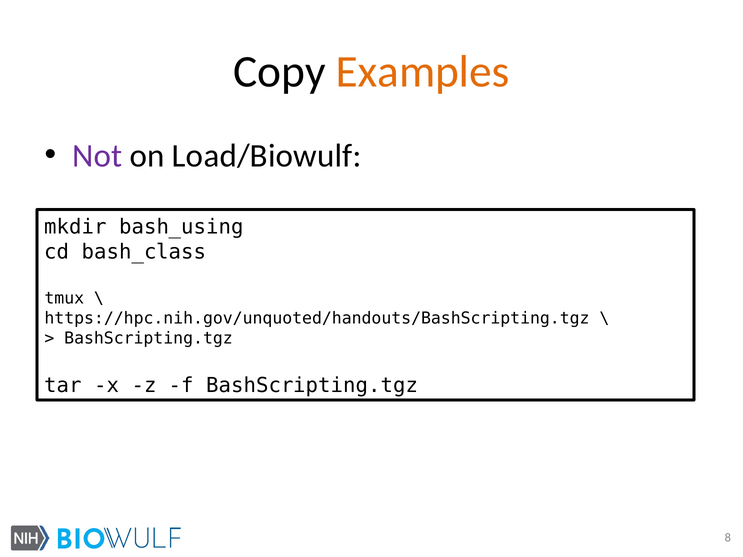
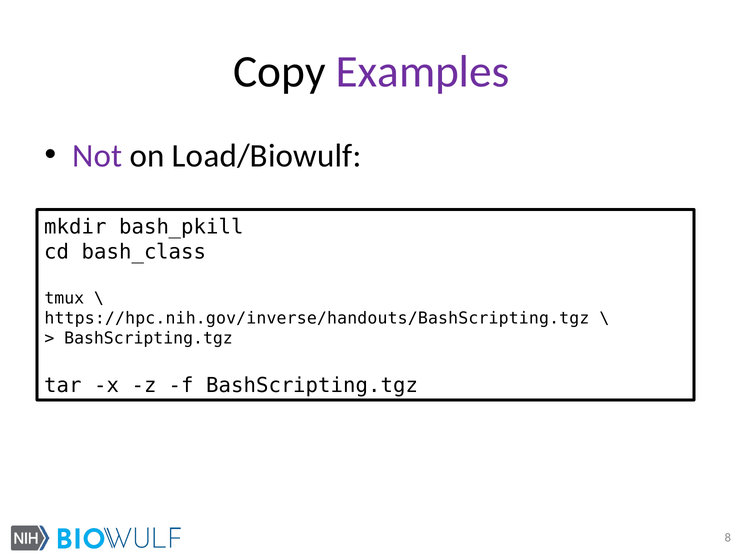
Examples colour: orange -> purple (423, 72)
bash_using: bash_using -> bash_pkill (181, 227)
https://hpc.nih.gov/unquoted/handouts/BashScripting.tgz: https://hpc.nih.gov/unquoted/handouts/BashScripting.tgz -> https://hpc.nih.gov/inverse/handouts/BashScripting.tgz (317, 318)
